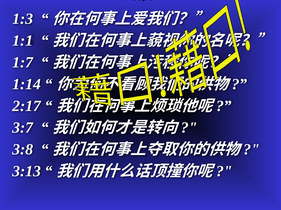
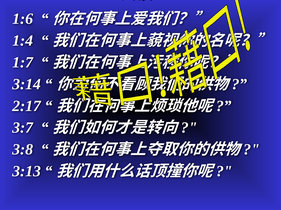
1:3: 1:3 -> 1:6 (23, 19)
1:1: 1:1 -> 1:4 (23, 41)
1:14: 1:14 -> 3:14 (27, 84)
